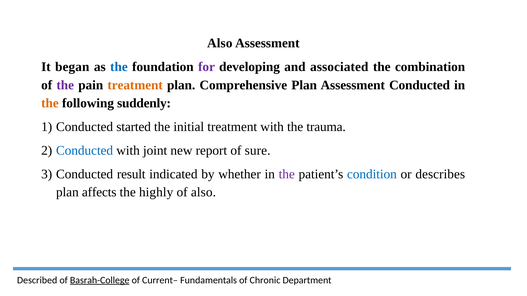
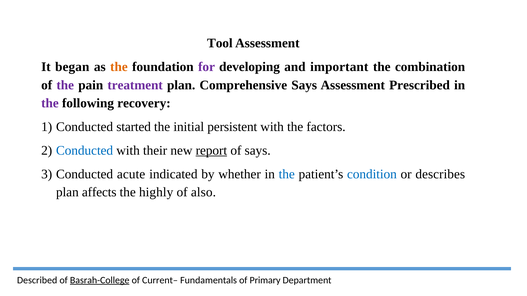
Also: Also -> Tool (220, 43)
the colour: blue -> orange (119, 67)
associated: associated -> important (339, 67)
treatment colour: orange -> purple (135, 85)
Comprehensive Plan: Plan -> Says (304, 85)
Assessment Conducted: Conducted -> Prescribed (420, 85)
the colour: orange -> purple (50, 103)
suddenly: suddenly -> recovery (144, 103)
initial treatment: treatment -> persistent (232, 127)
trauma: trauma -> factors (326, 127)
joint: joint -> their (155, 151)
report underline: none -> present (211, 151)
of sure: sure -> says (258, 151)
result: result -> acute (131, 174)
the colour: purple -> blue (287, 174)
Chronic: Chronic -> Primary (265, 281)
